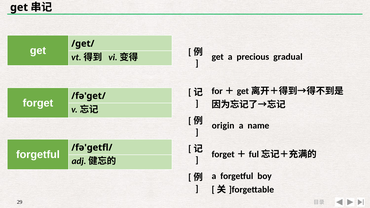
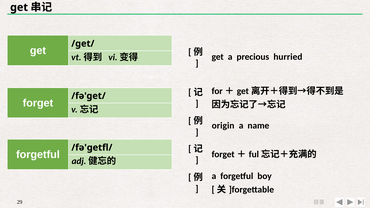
gradual: gradual -> hurried (288, 57)
